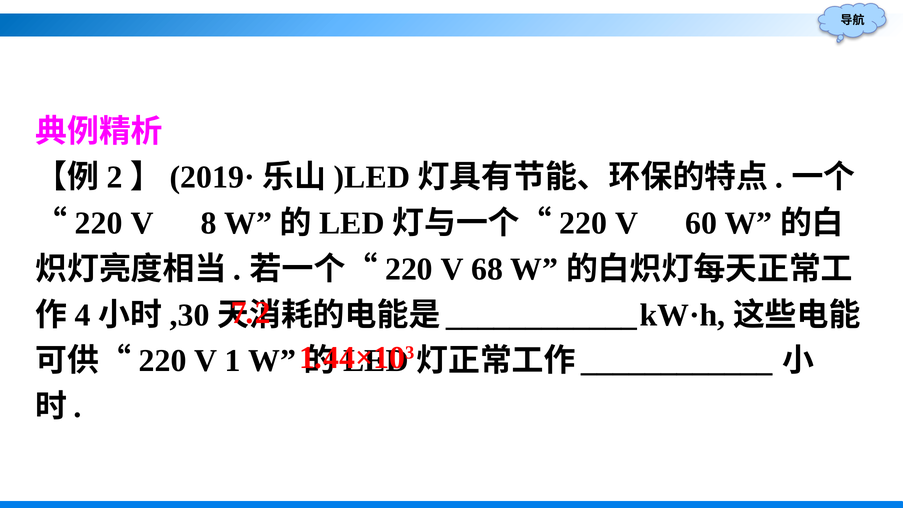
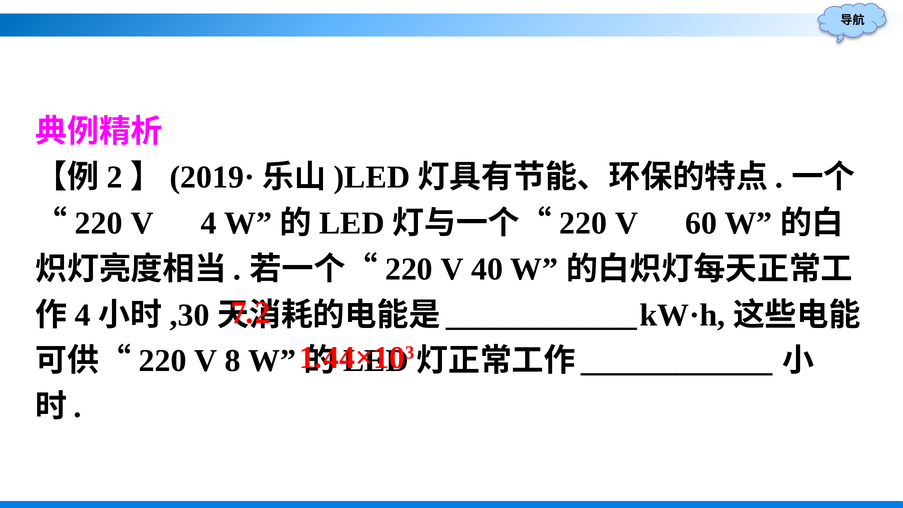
V 8: 8 -> 4 (209, 223)
68: 68 -> 40 (487, 269)
1: 1 -> 8 (233, 361)
